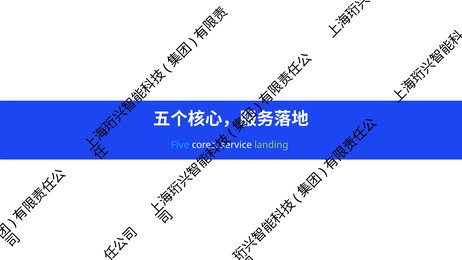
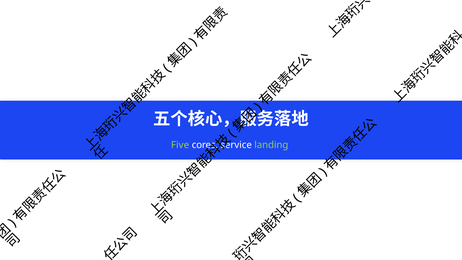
Five colour: light blue -> light green (180, 145)
